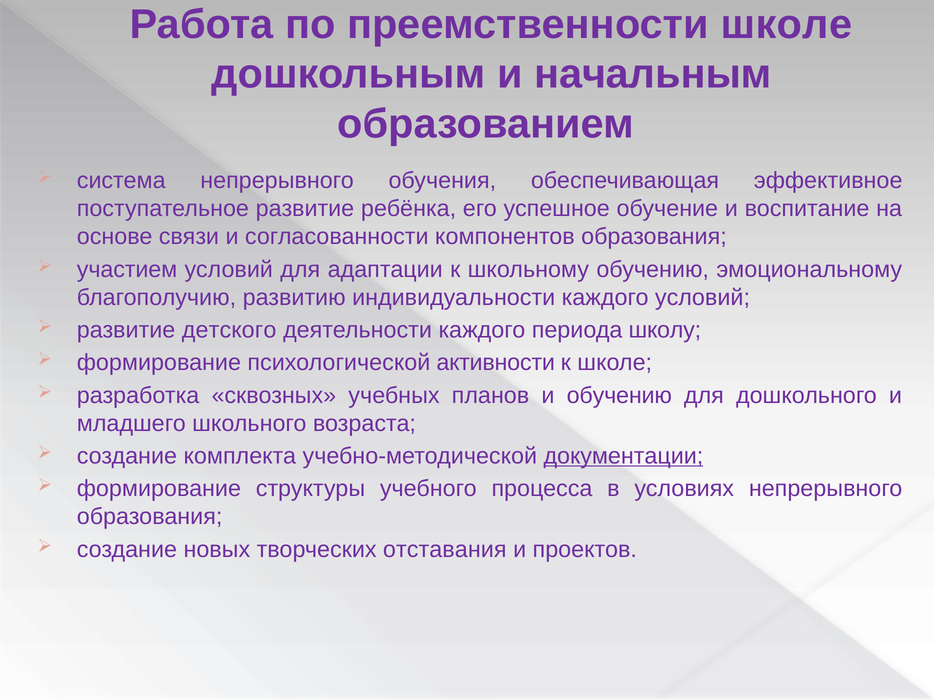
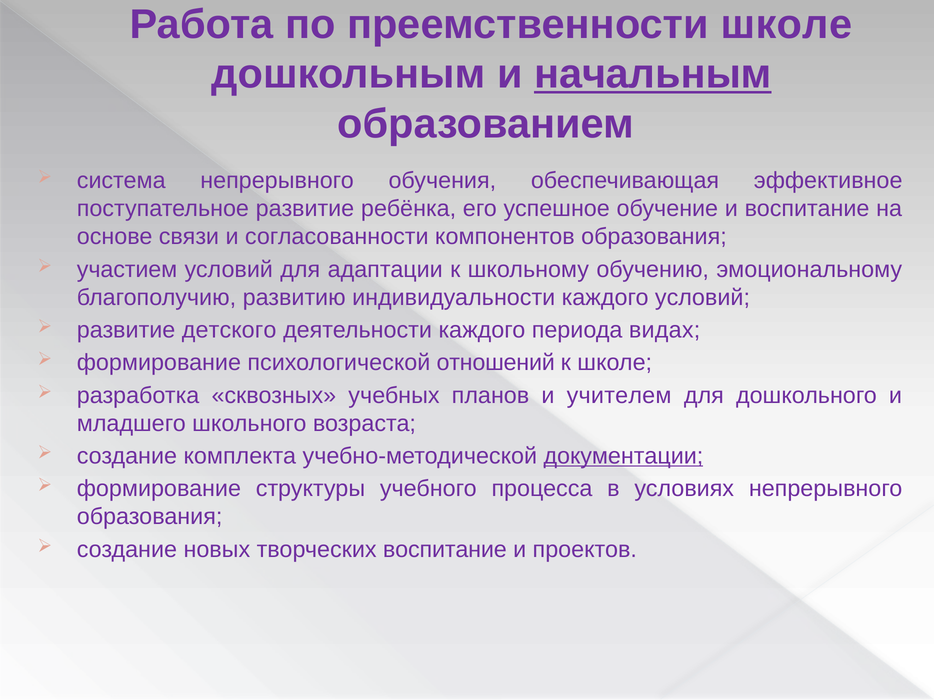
начальным underline: none -> present (653, 74)
школу: школу -> видах (665, 330)
активности: активности -> отношений (496, 363)
и обучению: обучению -> учителем (619, 396)
творческих отставания: отставания -> воспитание (445, 550)
